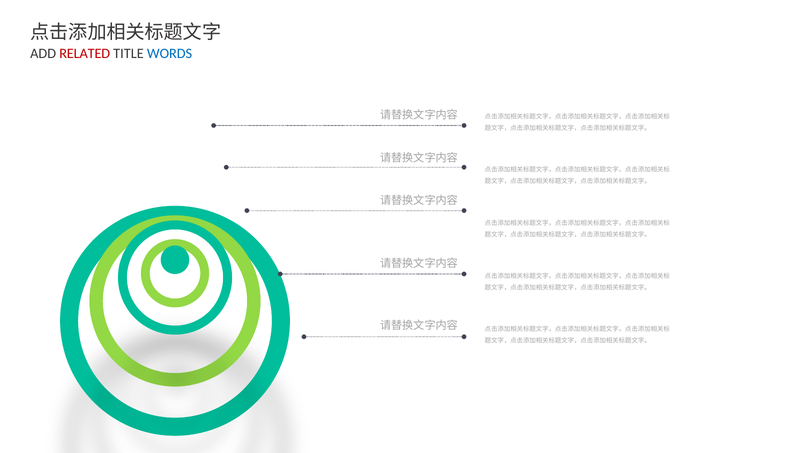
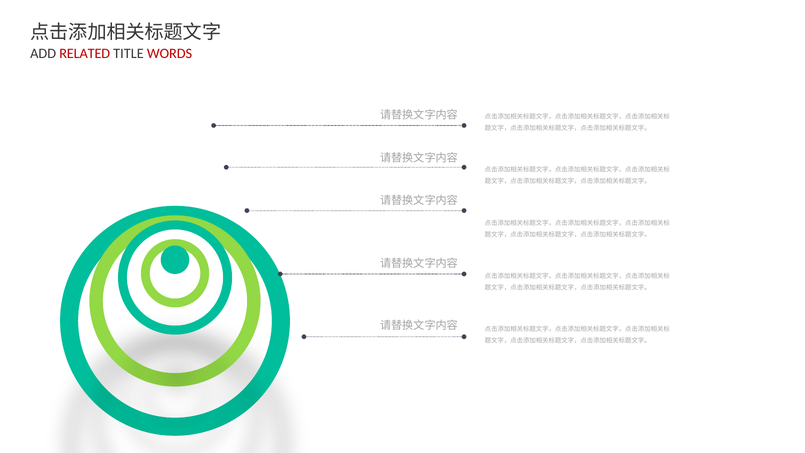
WORDS colour: blue -> red (170, 54)
